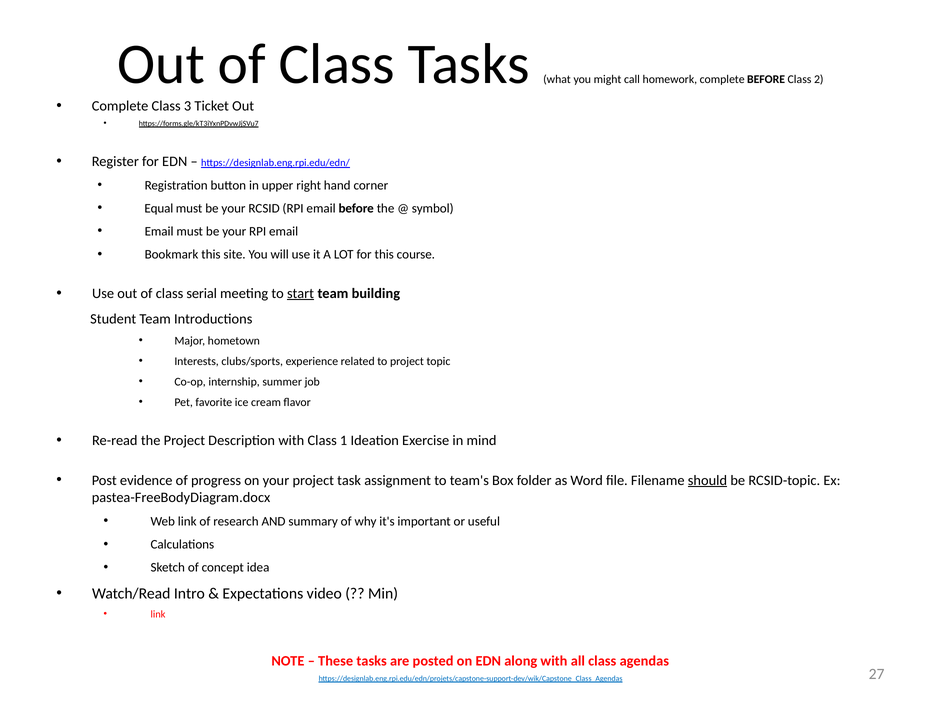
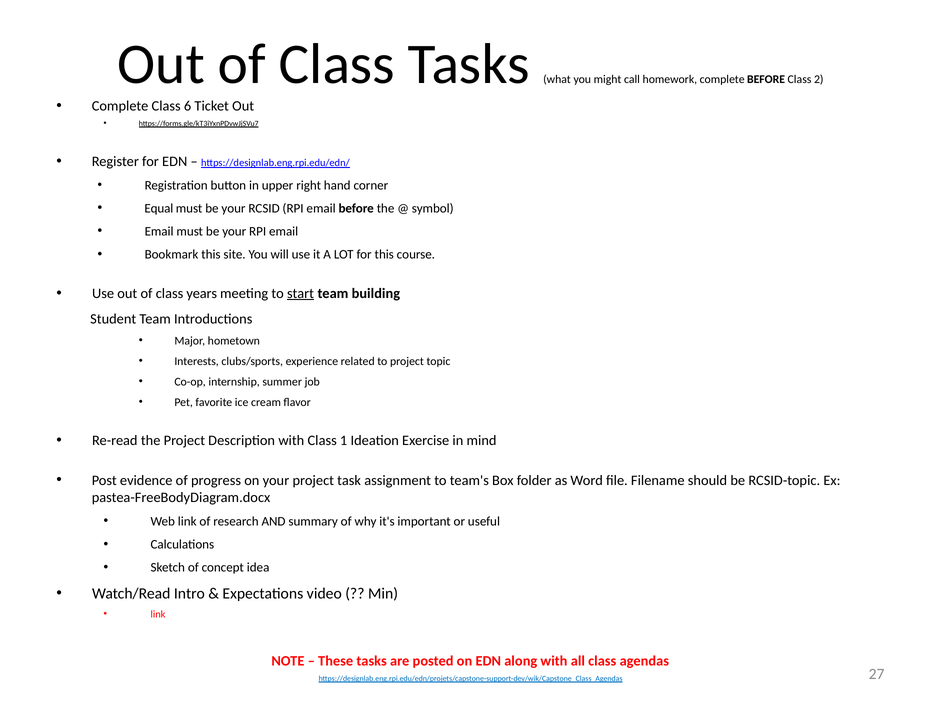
3: 3 -> 6 (188, 106)
serial: serial -> years (202, 293)
should underline: present -> none (707, 480)
